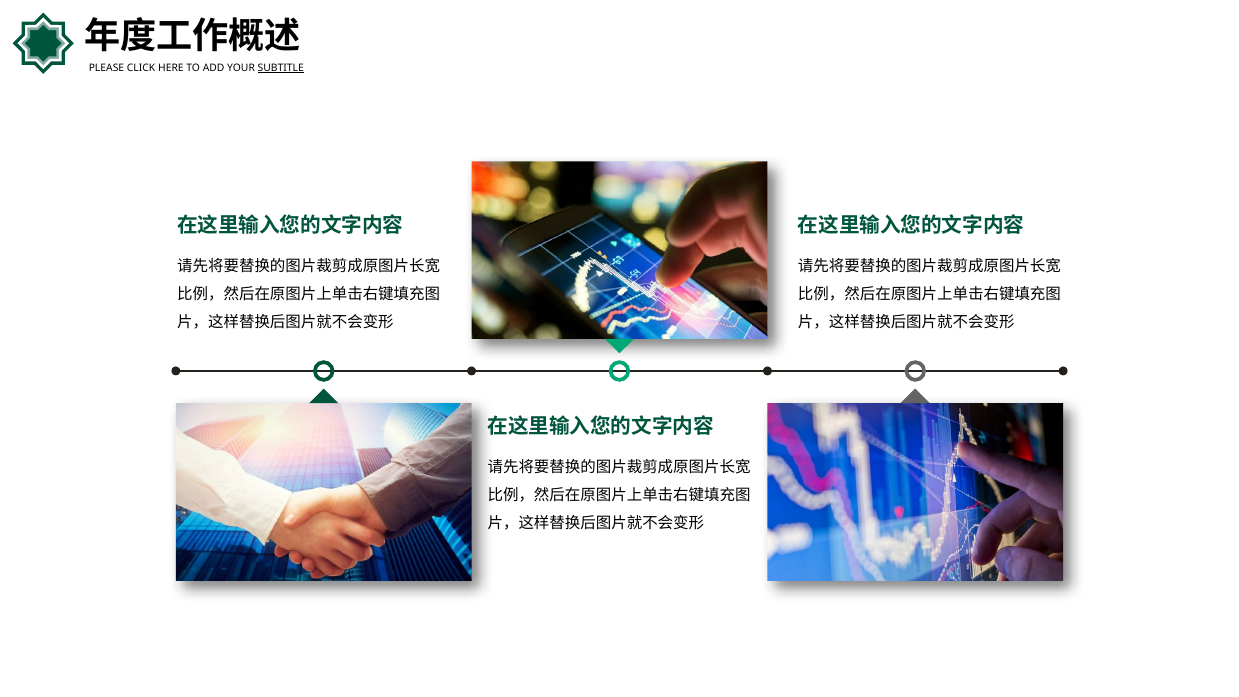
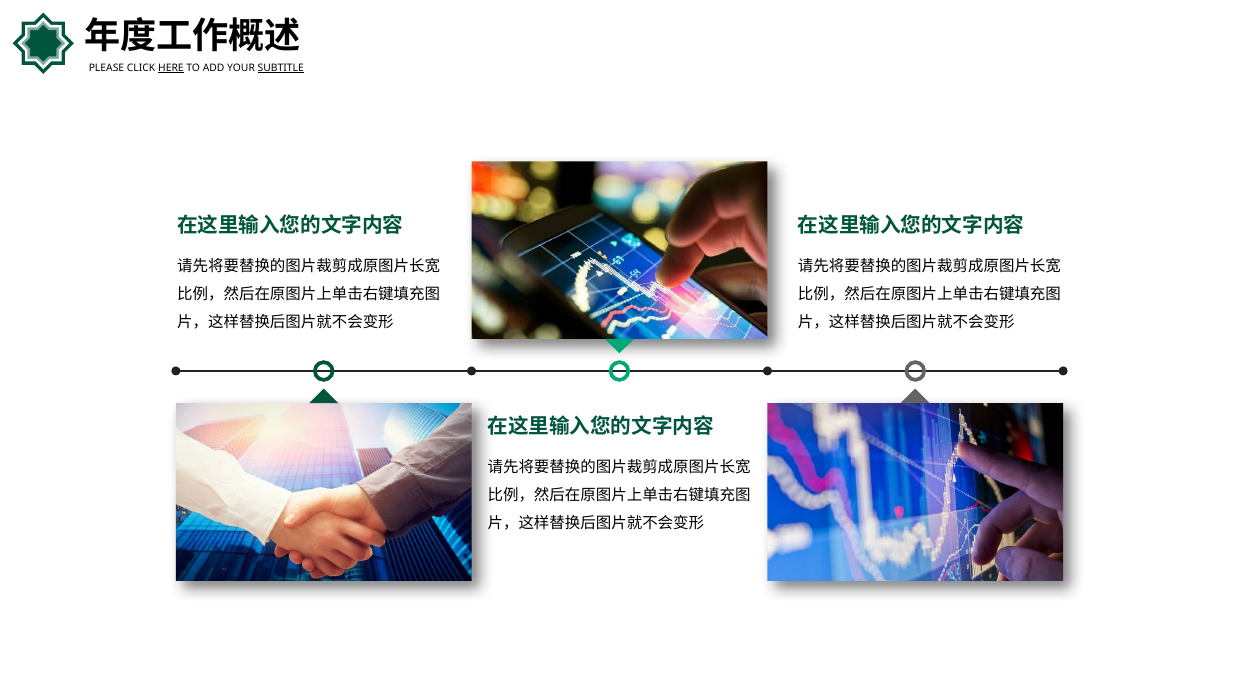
HERE underline: none -> present (171, 68)
